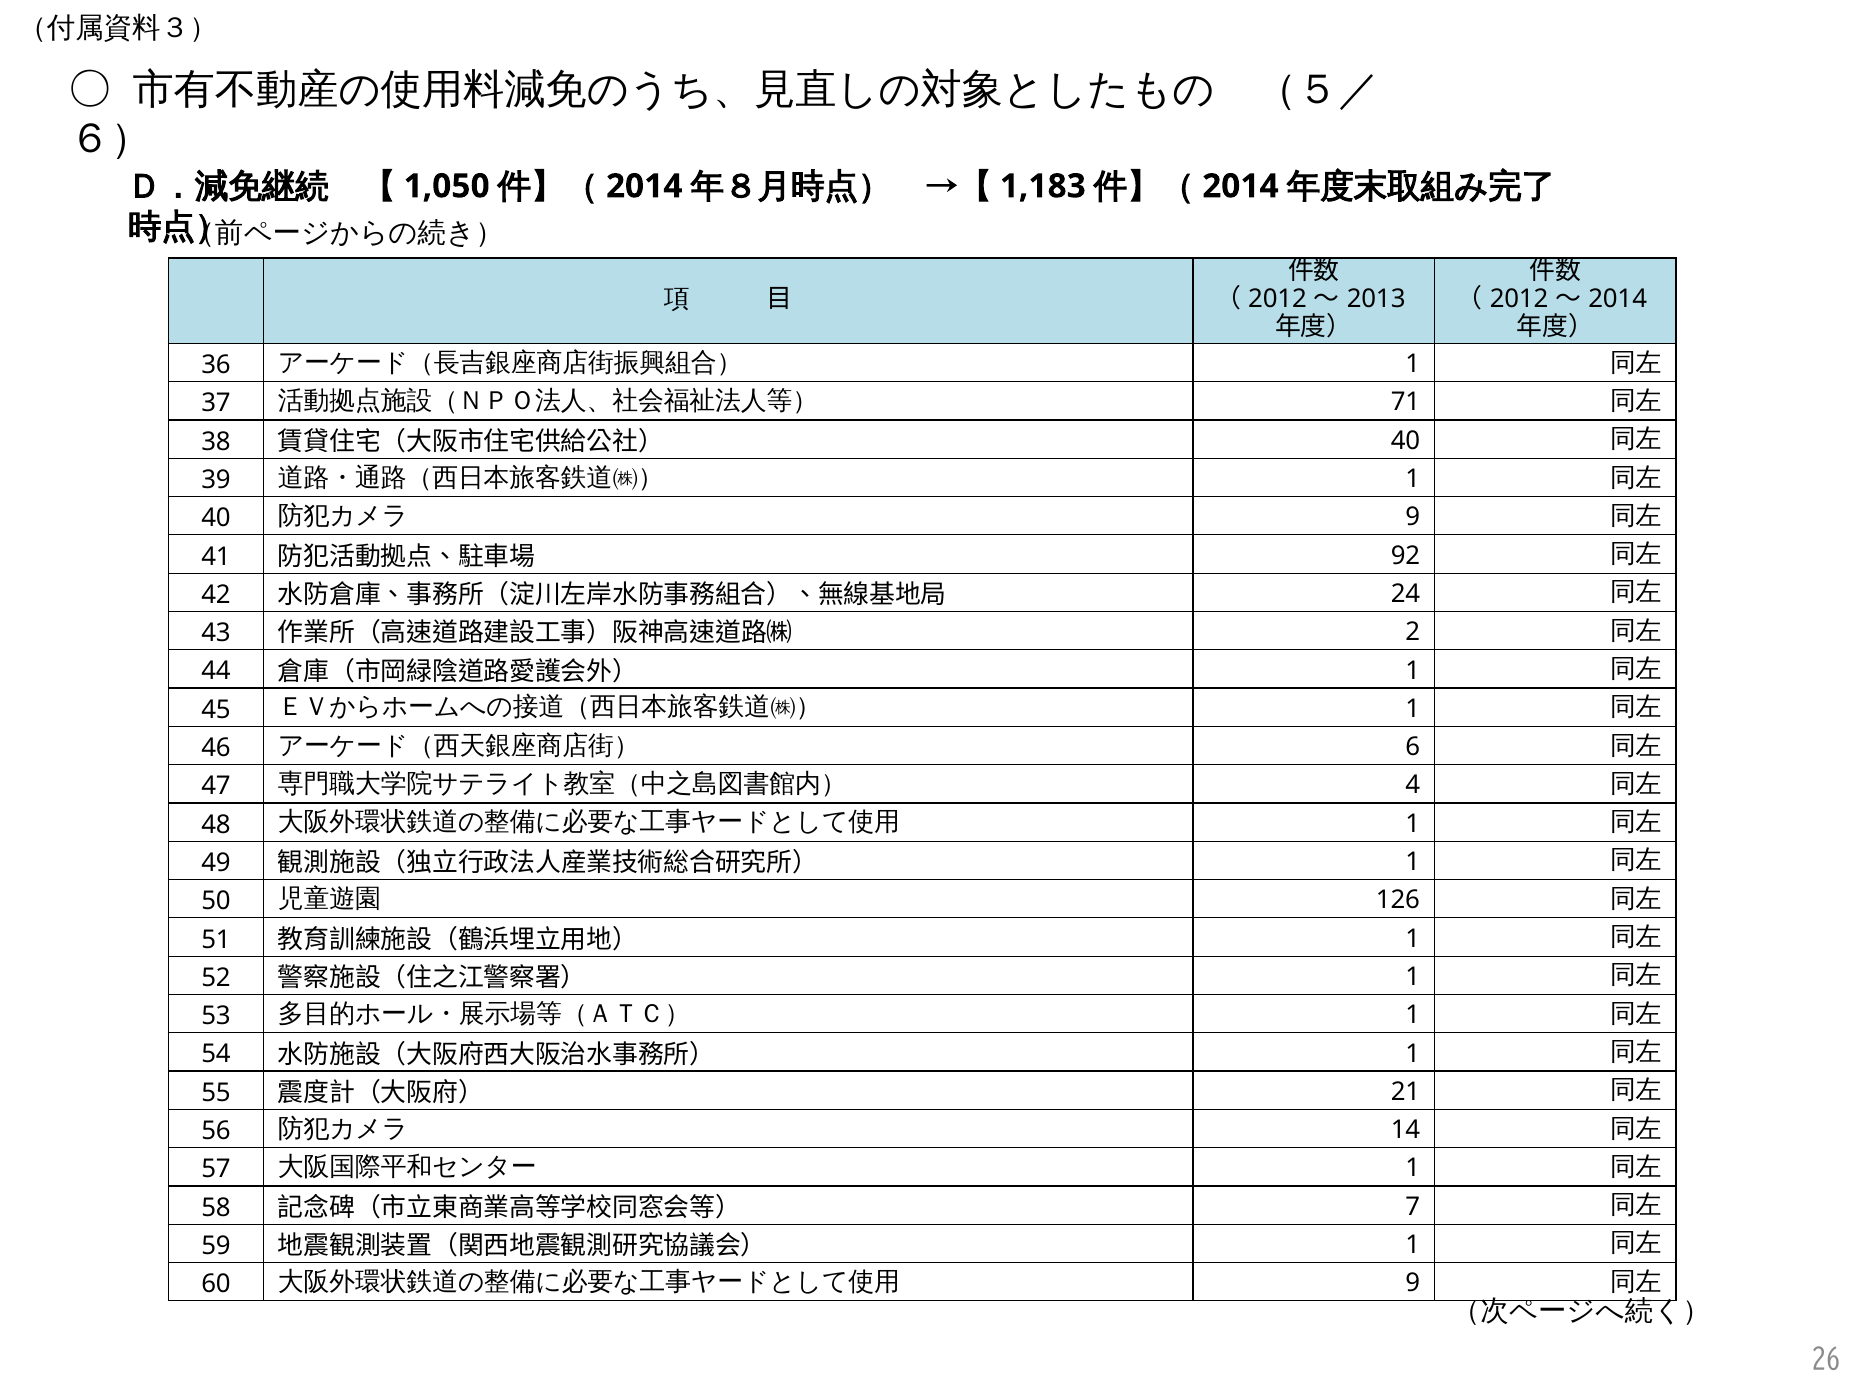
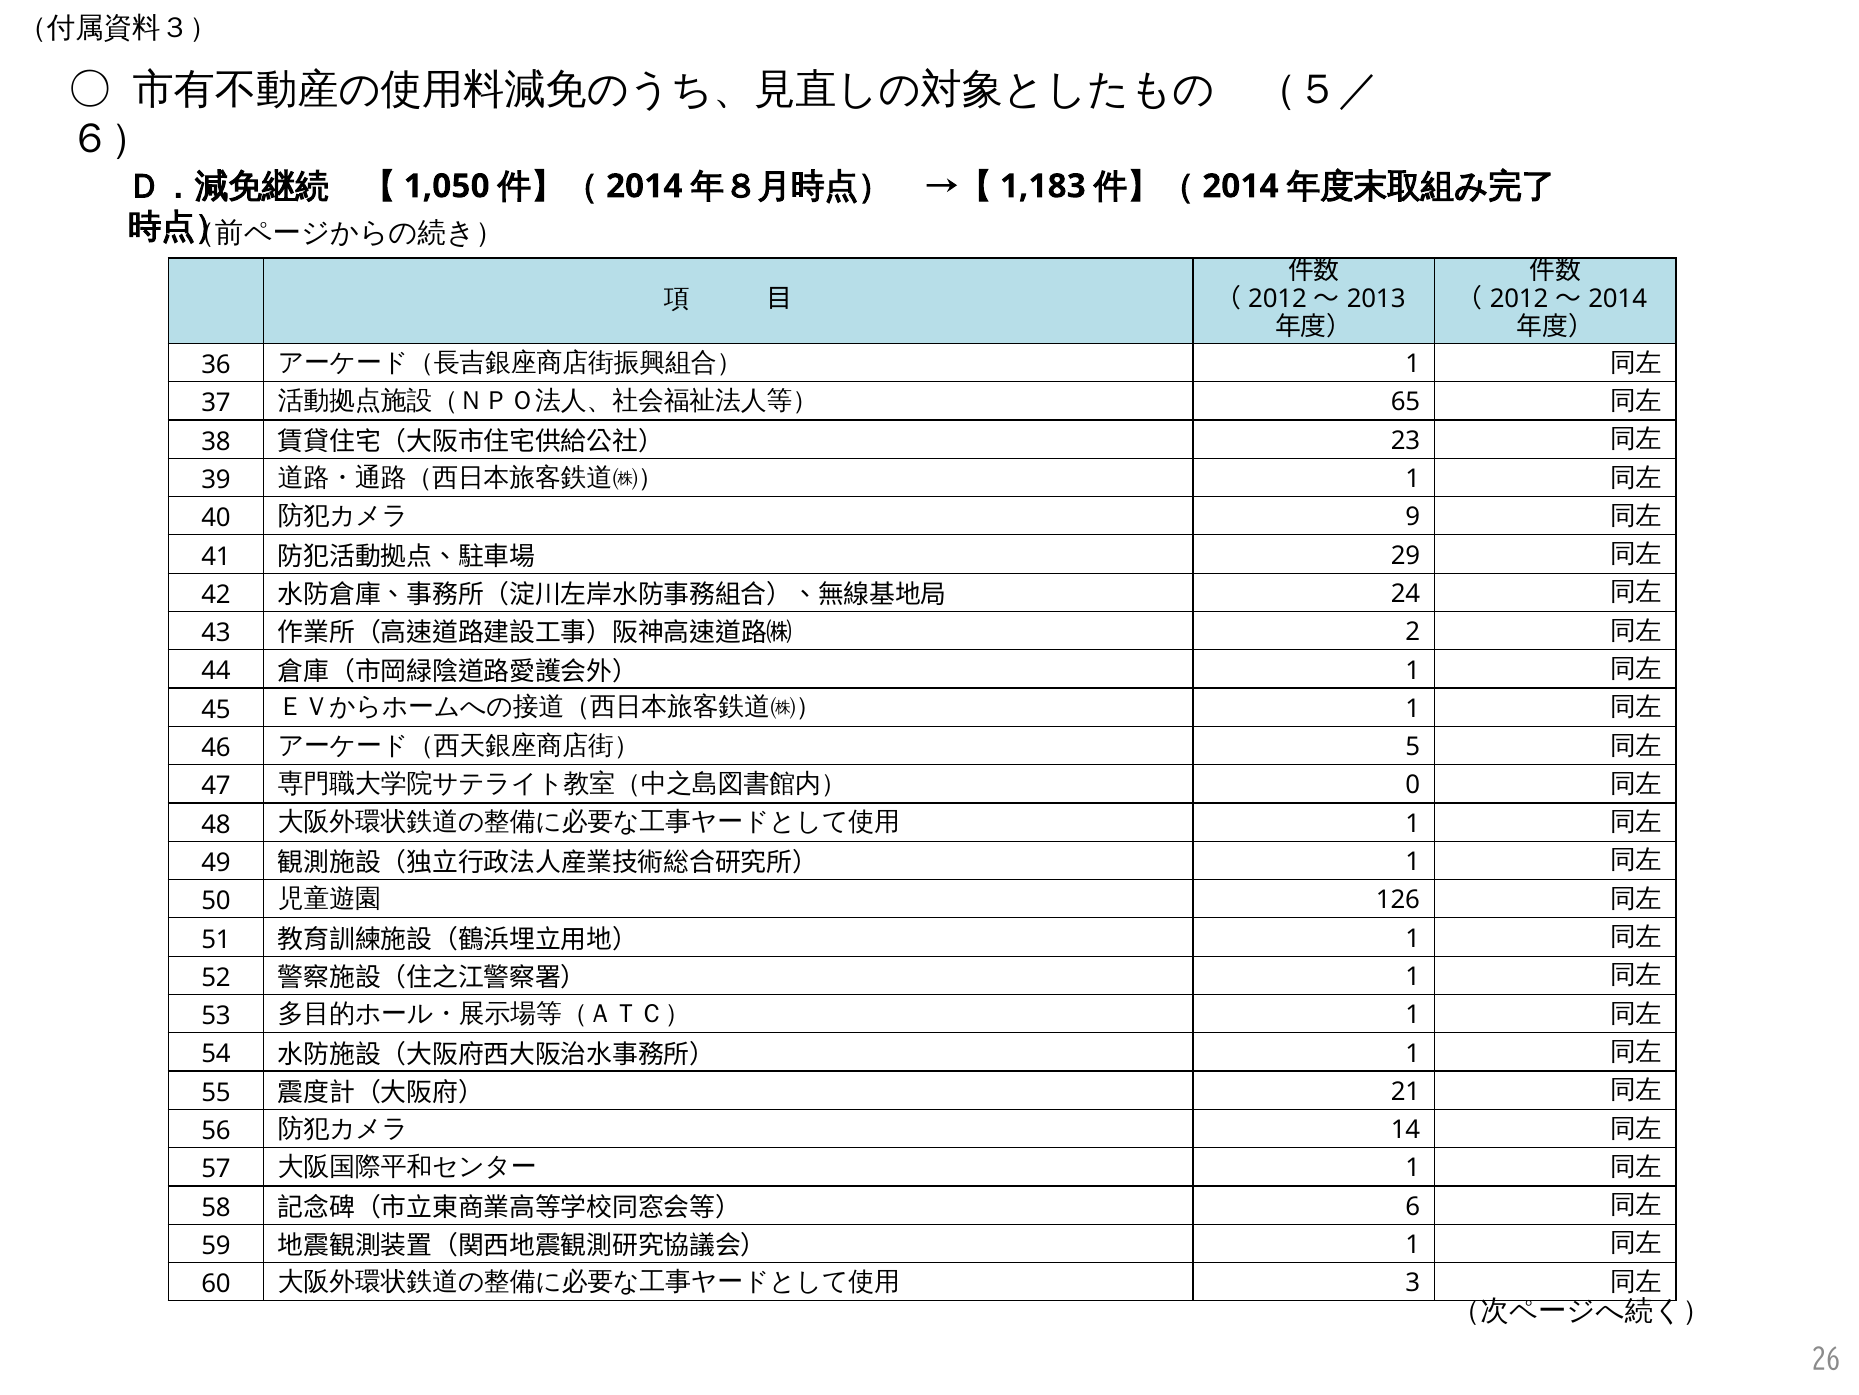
71: 71 -> 65 (1406, 402)
40: 40 -> 23 (1406, 440)
92: 92 -> 29 (1406, 555)
6: 6 -> 5 (1413, 747)
4: 4 -> 0 (1413, 785)
7: 7 -> 6 (1413, 1206)
9: 9 -> 3 (1413, 1283)
